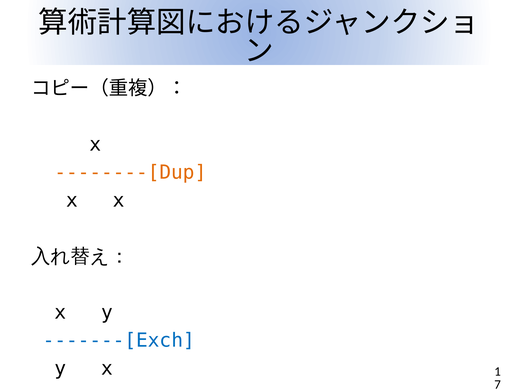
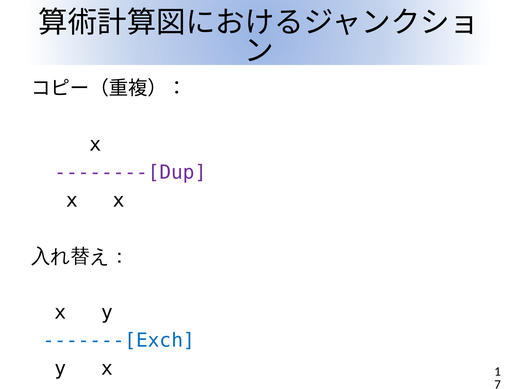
--------[Dup colour: orange -> purple (130, 172)
